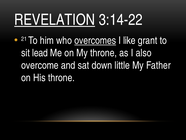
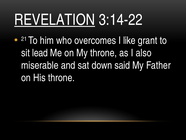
overcomes underline: present -> none (95, 40)
overcome: overcome -> miserable (40, 65)
little: little -> said (122, 65)
